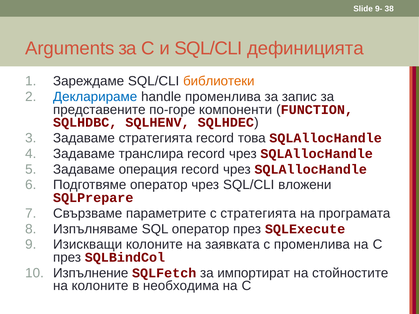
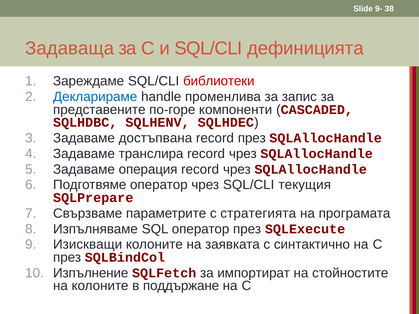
Arguments: Arguments -> Задаваща (70, 48)
библиотеки colour: orange -> red (219, 81)
FUNCTION: FUNCTION -> CASCADED (317, 110)
Задаваме стратегията: стратегията -> достъпвана (155, 138)
record това: това -> през (252, 138)
вложени: вложени -> текущия (305, 185)
с променлива: променлива -> синтактично (312, 245)
необходима: необходима -> поддържане (181, 286)
